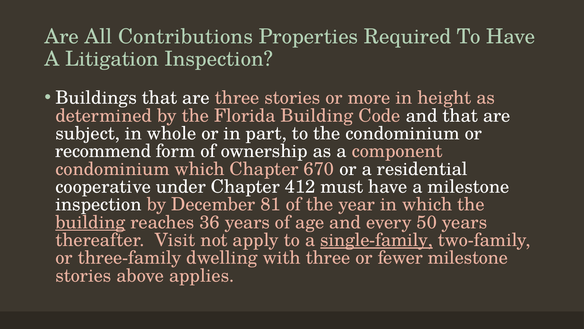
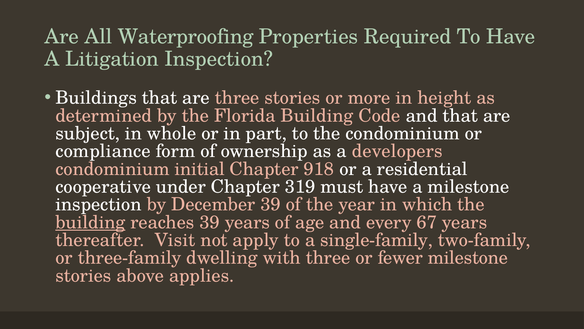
Contributions: Contributions -> Waterproofing (186, 37)
recommend: recommend -> compliance (103, 151)
component: component -> developers (397, 151)
condominium which: which -> initial (200, 169)
670: 670 -> 918 (319, 169)
412: 412 -> 319 (300, 187)
December 81: 81 -> 39 (271, 204)
reaches 36: 36 -> 39 (210, 222)
50: 50 -> 67 (427, 222)
single-family underline: present -> none (377, 240)
